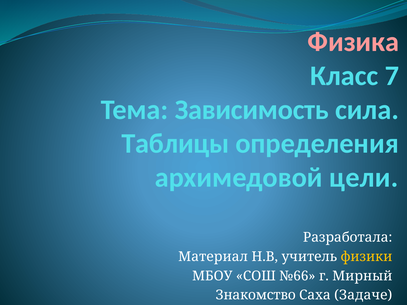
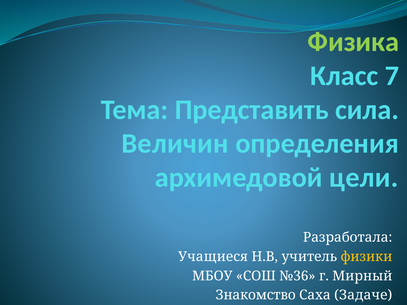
Физика colour: pink -> light green (353, 42)
Зависимость: Зависимость -> Представить (252, 110)
Таблицы: Таблицы -> Величин (175, 144)
Материал: Материал -> Учащиеся (213, 257)
№66: №66 -> №36 (297, 276)
